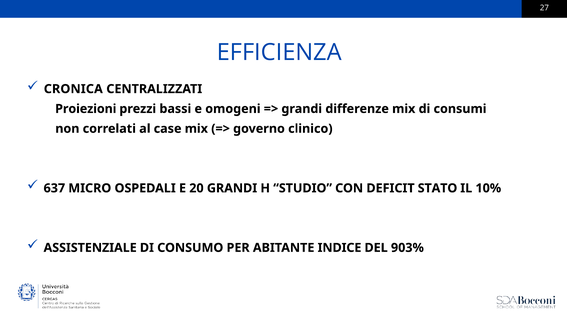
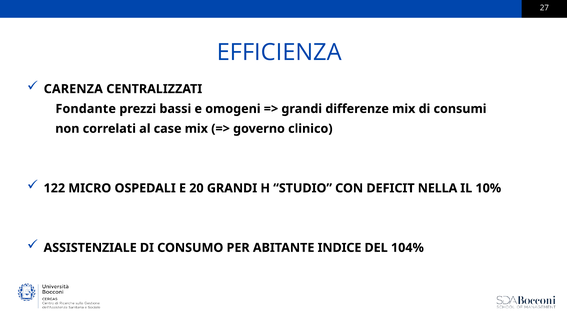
CRONICA: CRONICA -> CARENZA (73, 89)
Proiezioni: Proiezioni -> Fondante (86, 109)
637: 637 -> 122 (54, 188)
STATO: STATO -> NELLA (437, 188)
903%: 903% -> 104% (407, 248)
